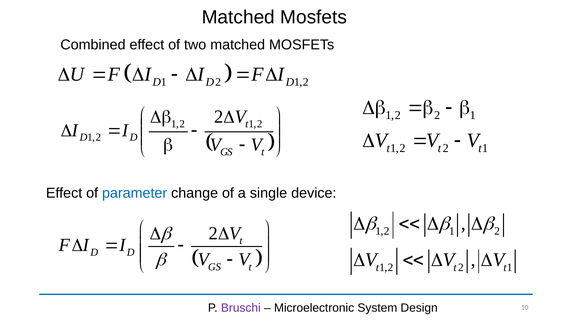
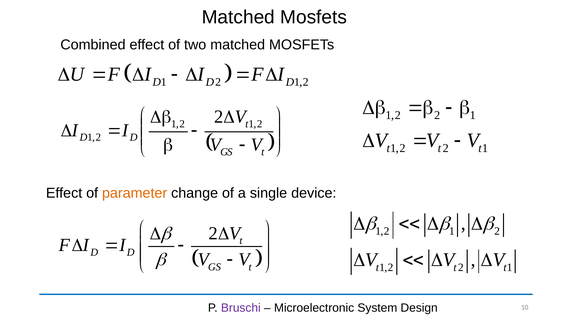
parameter colour: blue -> orange (135, 193)
